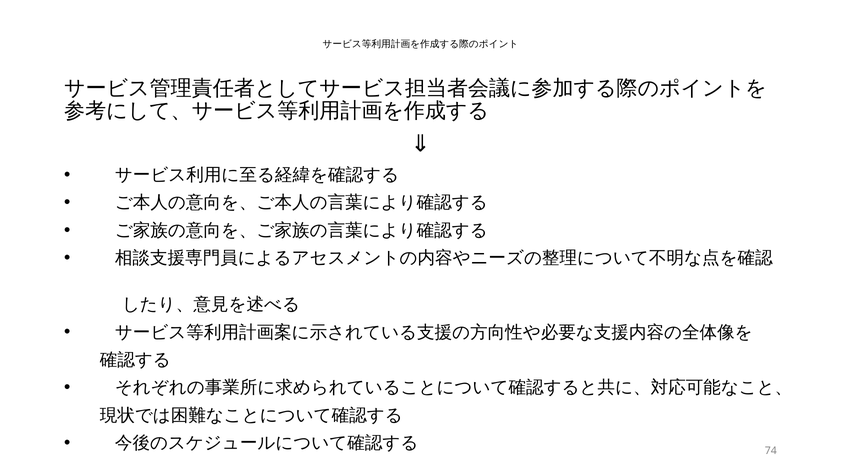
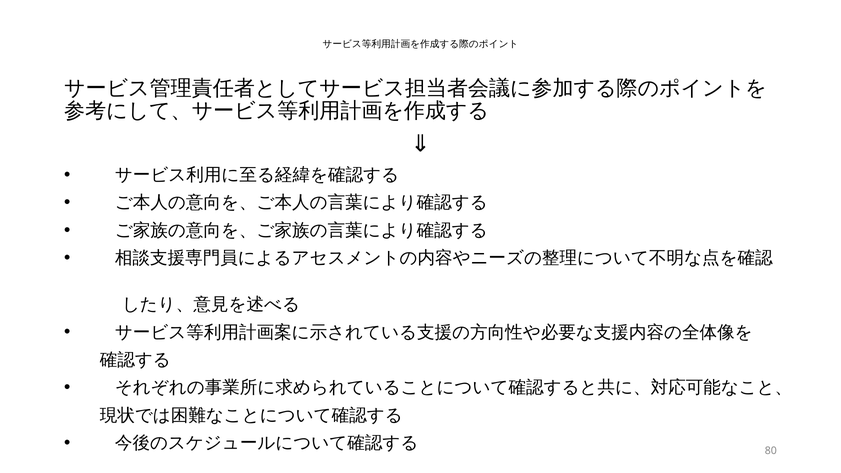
74: 74 -> 80 (771, 451)
